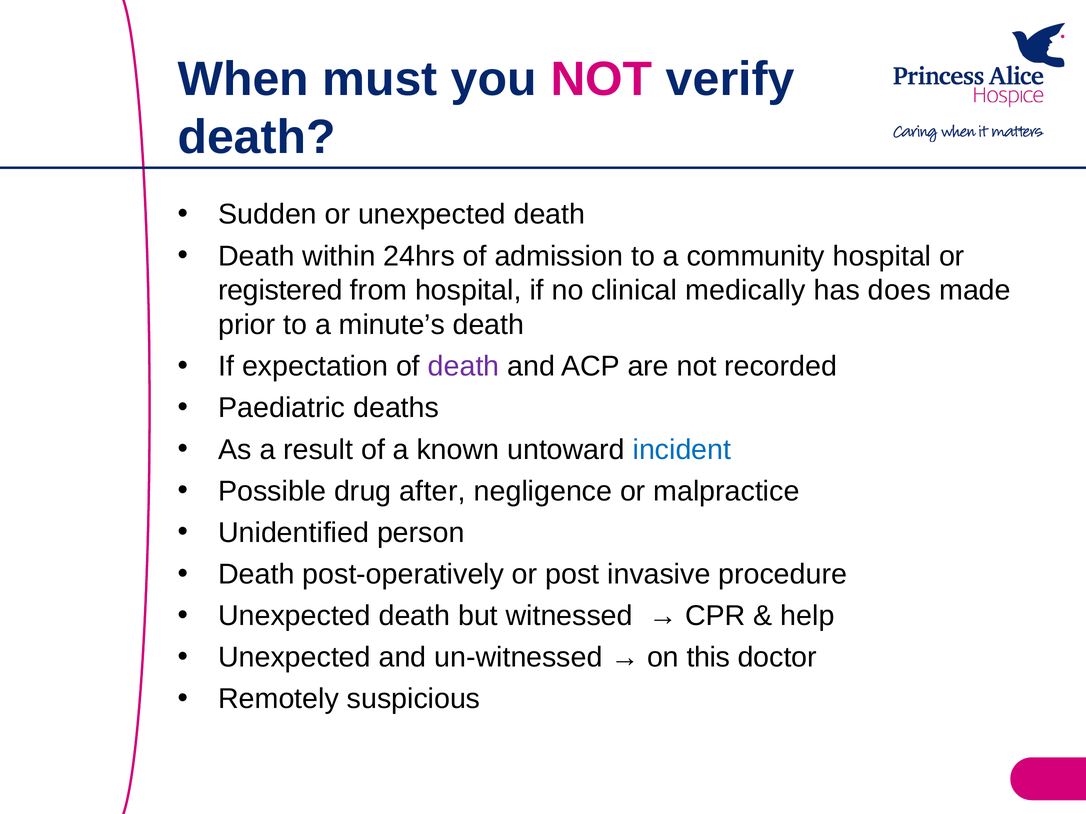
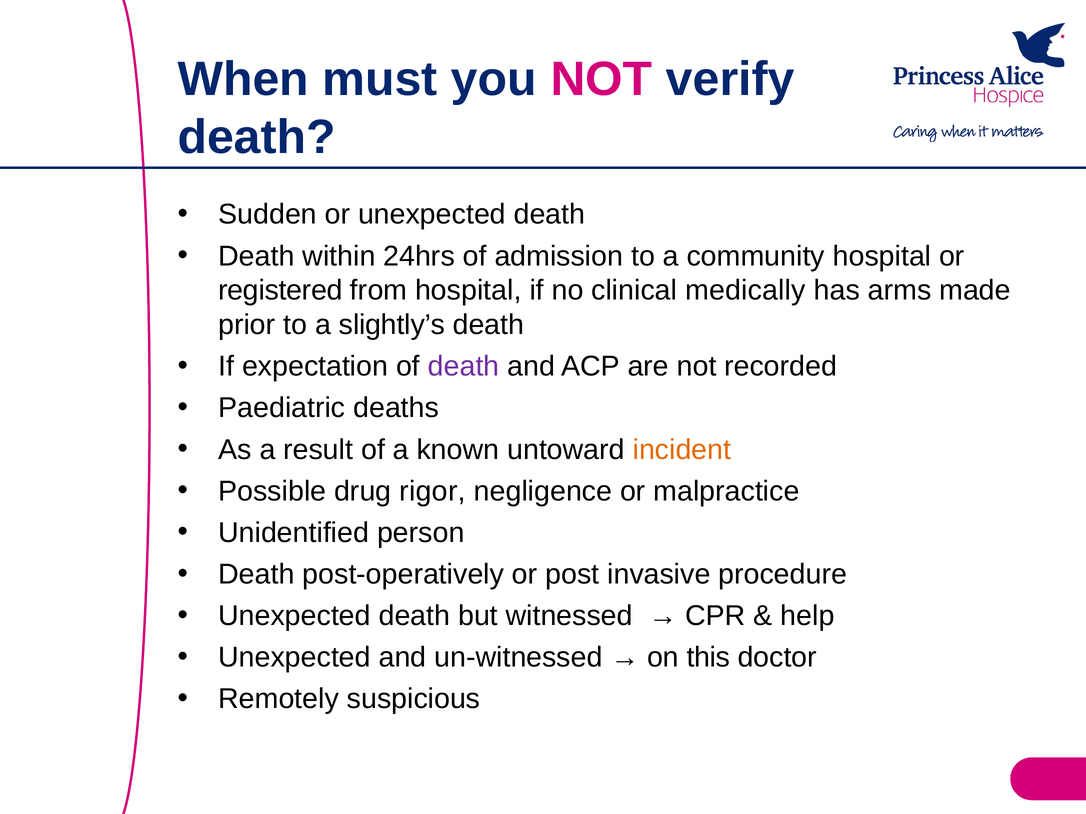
does: does -> arms (900, 291)
minute’s: minute’s -> slightly’s (392, 325)
incident colour: blue -> orange (682, 450)
after: after -> rigor (433, 491)
